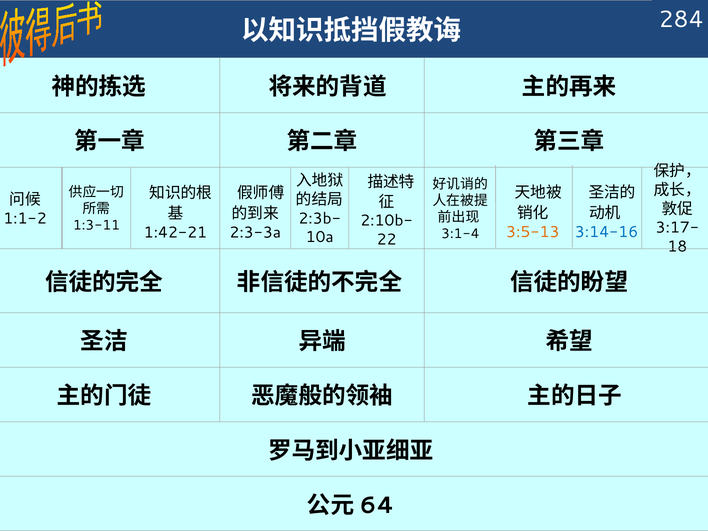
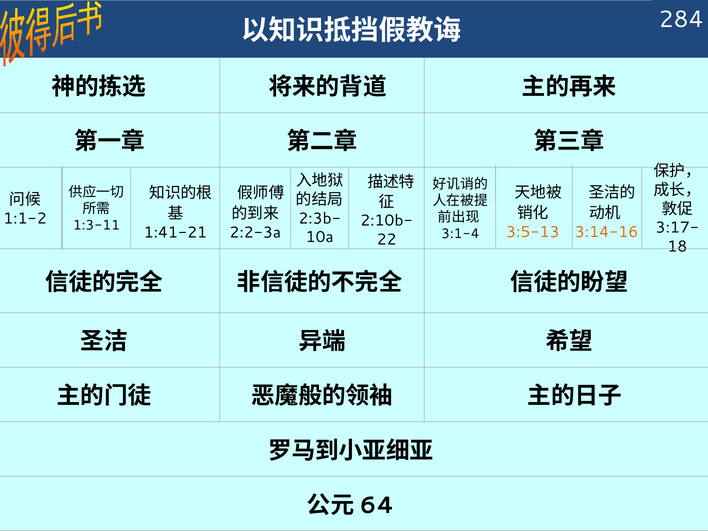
3:14-16 colour: blue -> orange (607, 232)
1:42-21: 1:42-21 -> 1:41-21 (175, 233)
2:3-3a: 2:3-3a -> 2:2-3a (255, 233)
